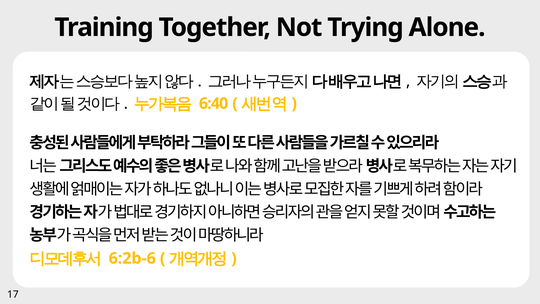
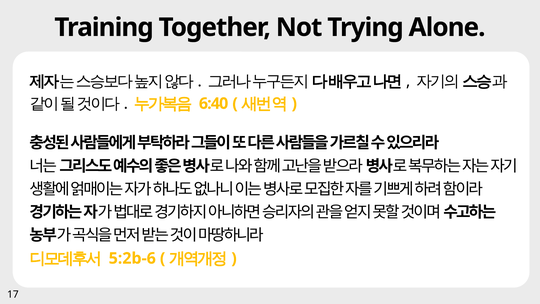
6:2b-6: 6:2b-6 -> 5:2b-6 (132, 258)
